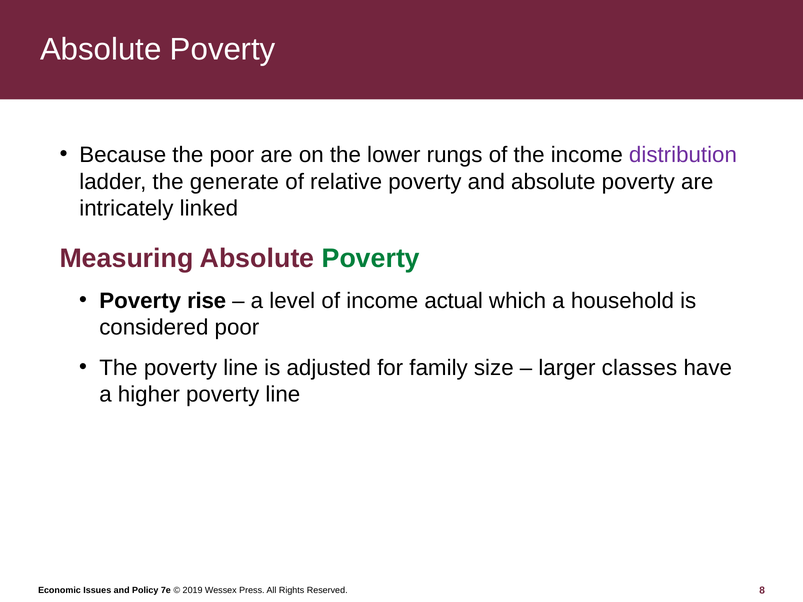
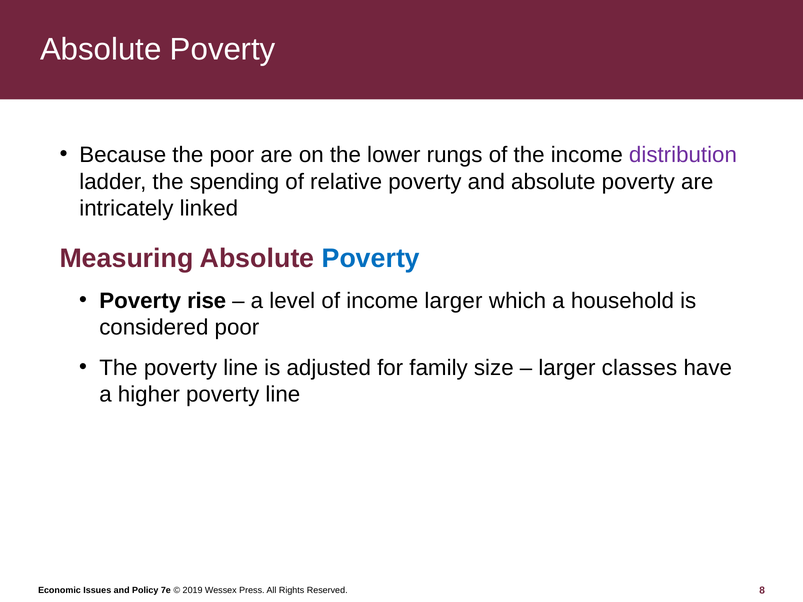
generate: generate -> spending (235, 182)
Poverty colour: green -> blue (371, 258)
income actual: actual -> larger (453, 301)
